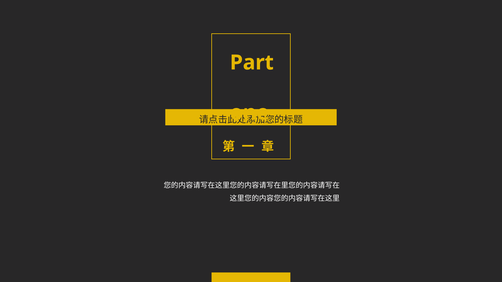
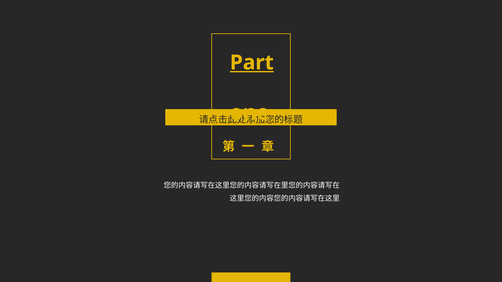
Part underline: none -> present (252, 63)
